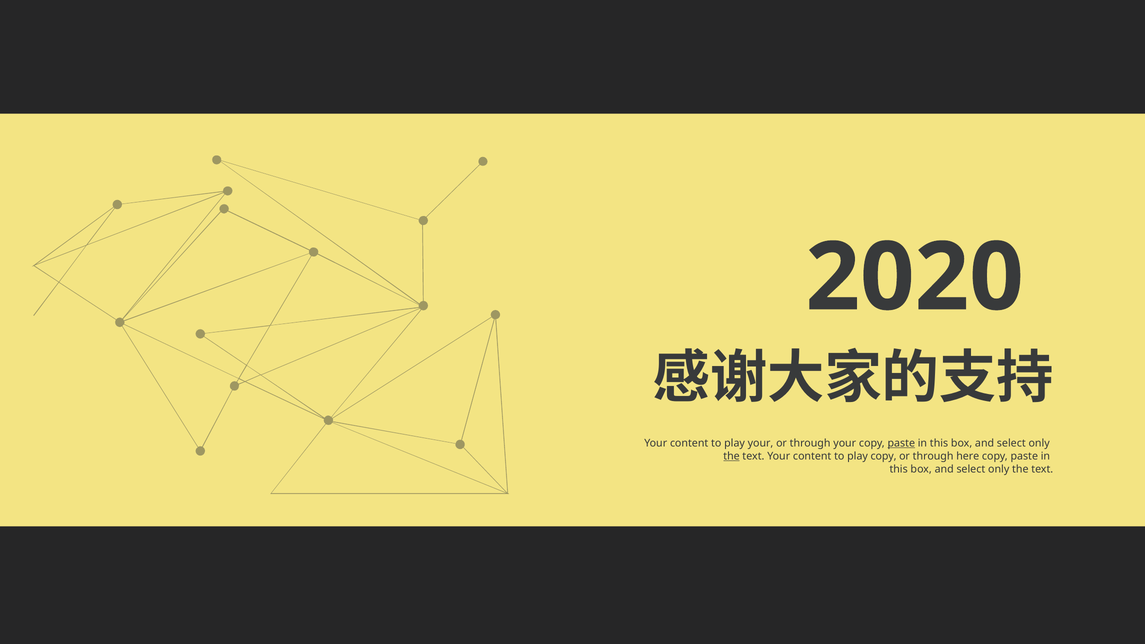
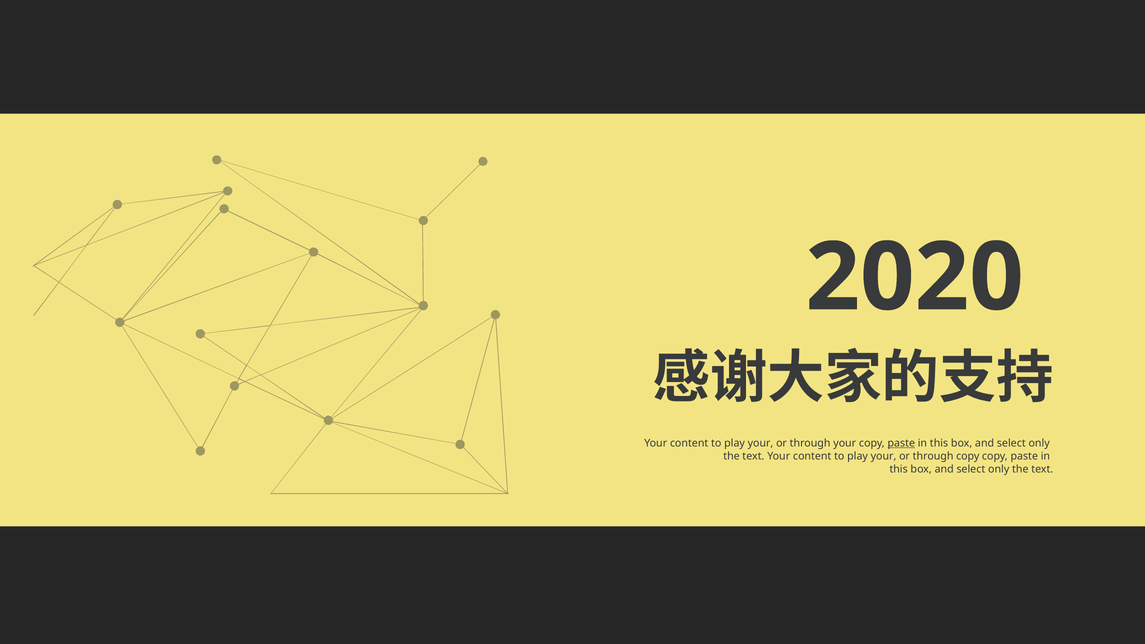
the underline: present -> none (732, 456)
copy: copy -> your (884, 456)
through here: here -> copy (968, 456)
